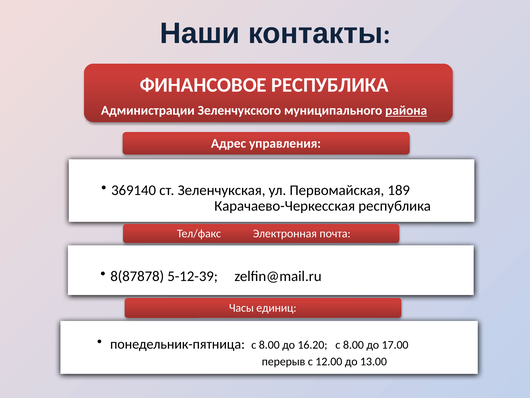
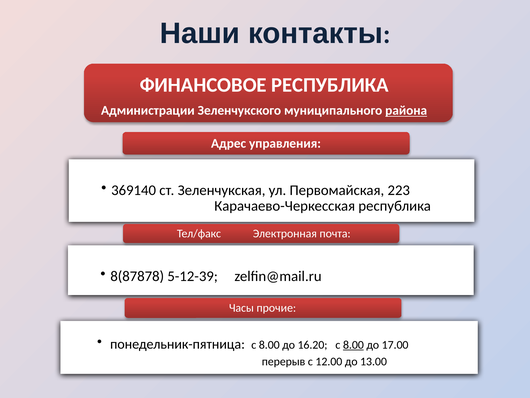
189: 189 -> 223 (399, 190)
единиц: единиц -> прочие (276, 308)
8.00 underline: none -> present (353, 344)
